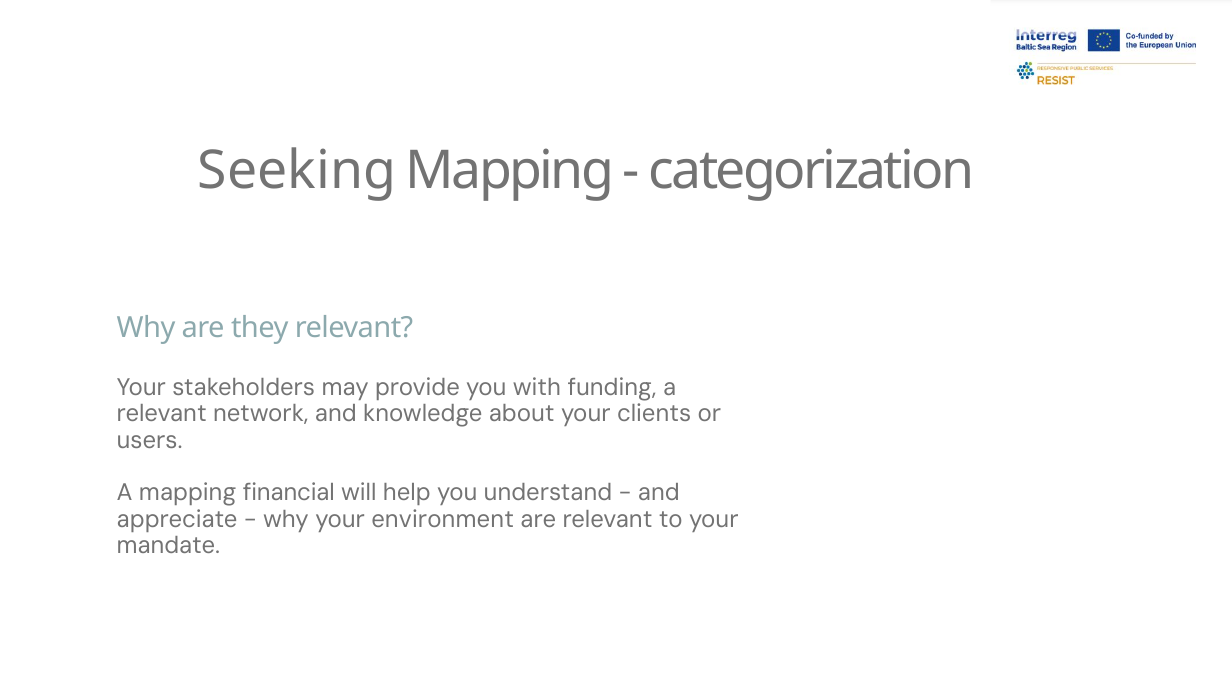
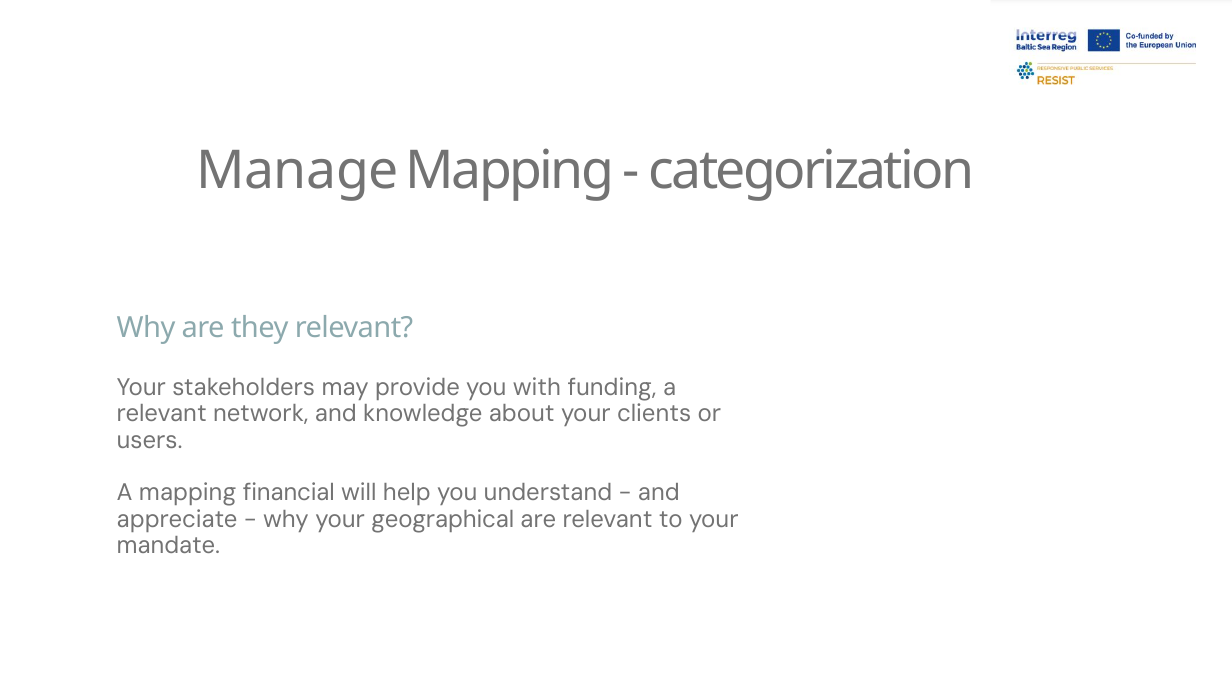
Seeking: Seeking -> Manage (298, 171)
environment: environment -> geographical (443, 519)
